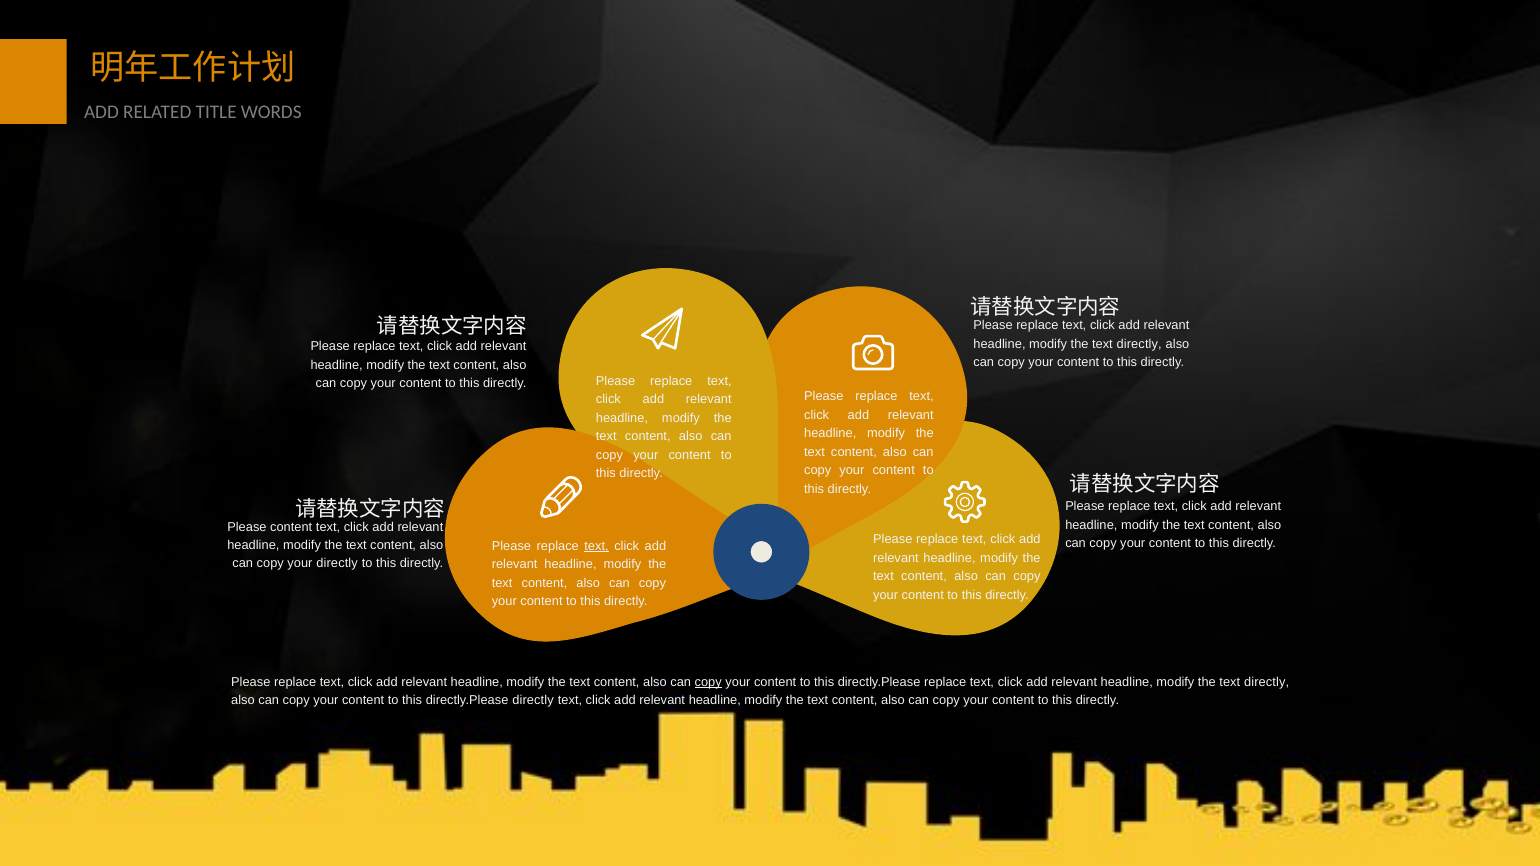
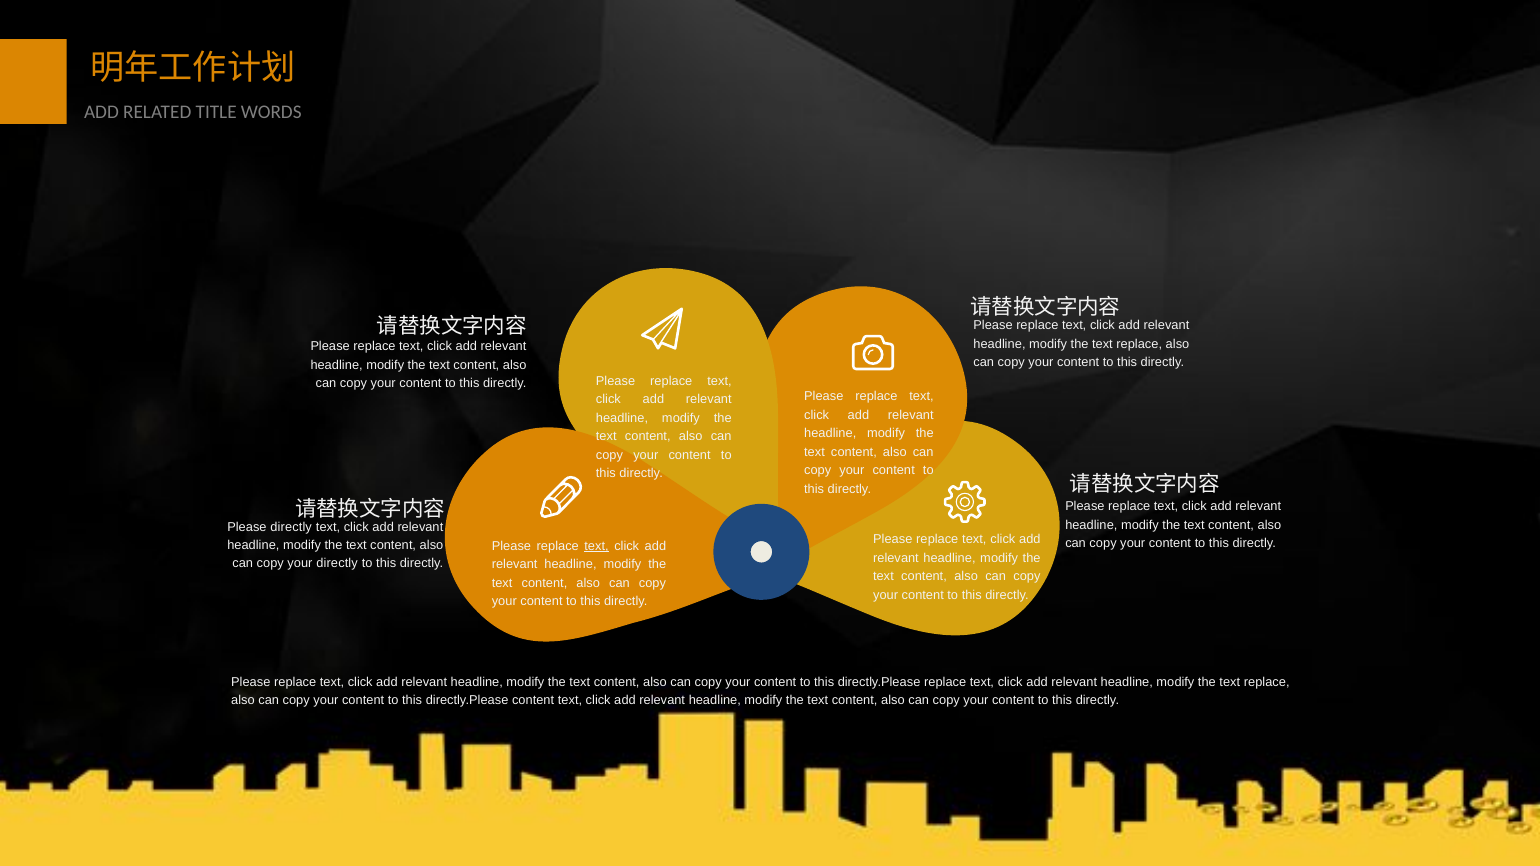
directly: directly -> replace (1139, 344)
Please content: content -> directly (291, 527)
copy underline: present -> none (708, 682)
directly: directly -> replace (1267, 682)
directly.Please directly: directly -> content (533, 701)
